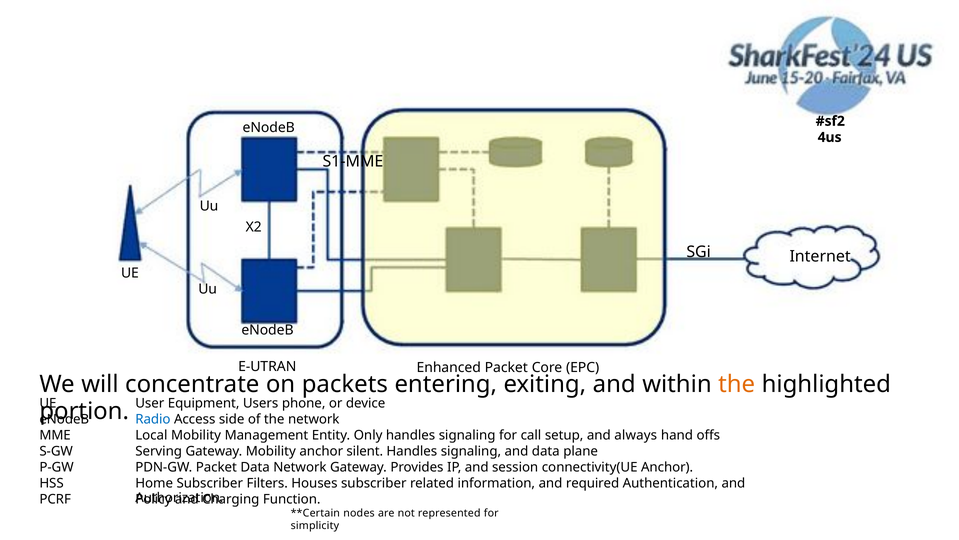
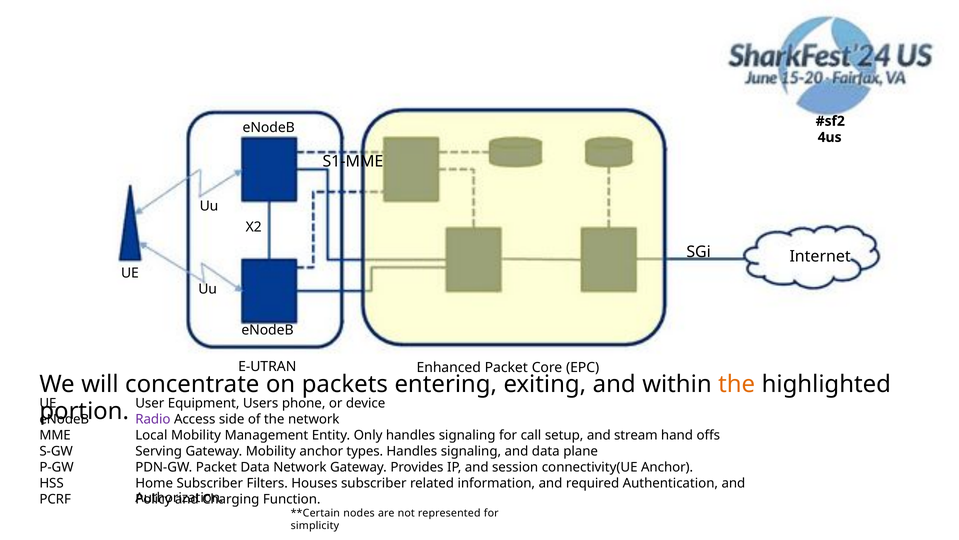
Radio colour: blue -> purple (153, 419)
always: always -> stream (636, 435)
silent: silent -> types (365, 451)
